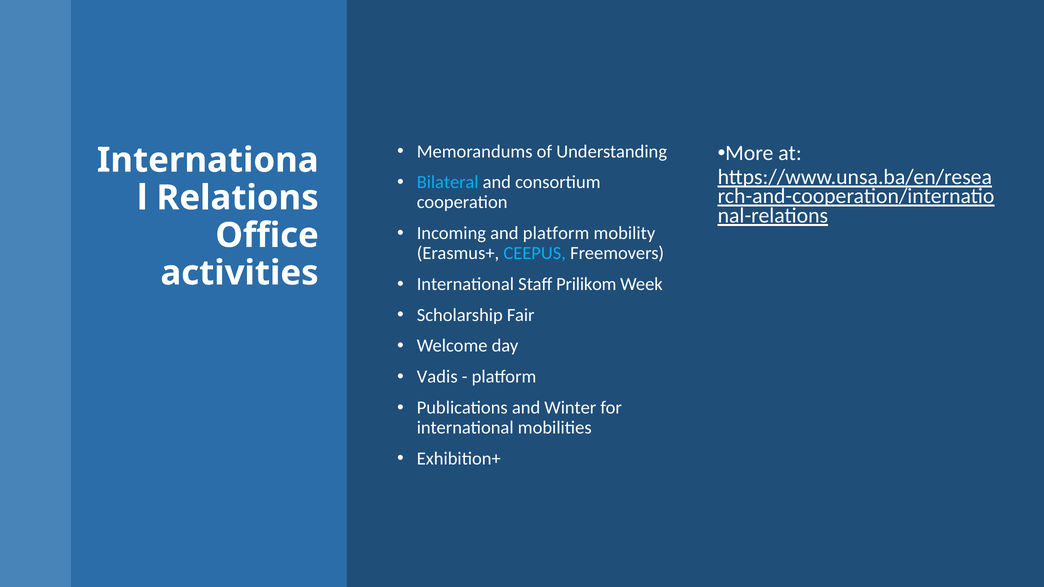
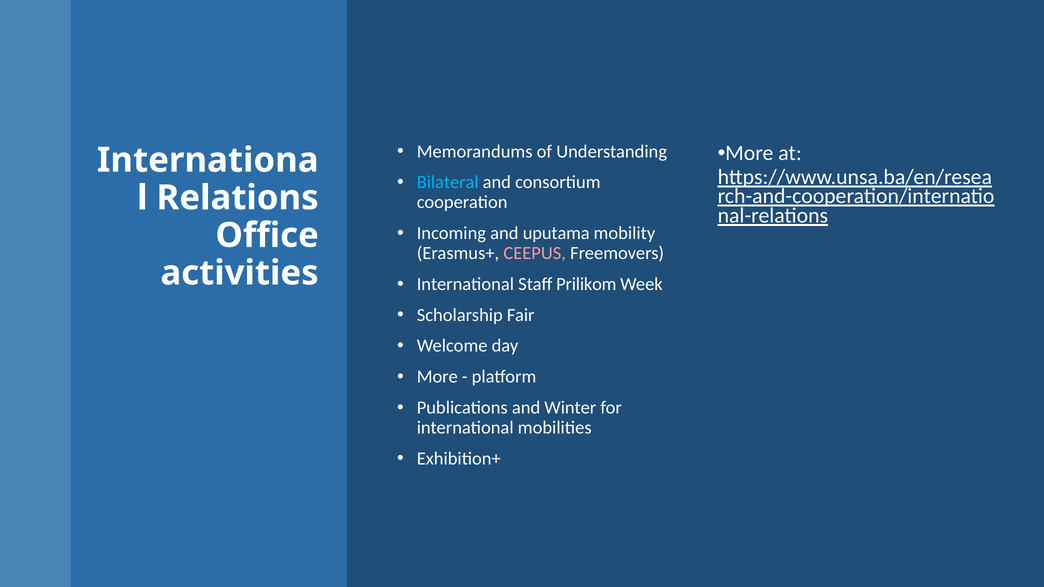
and platform: platform -> uputama (556, 233)
CEEPUS colour: light blue -> pink (535, 253)
Vadis: Vadis -> More (437, 377)
